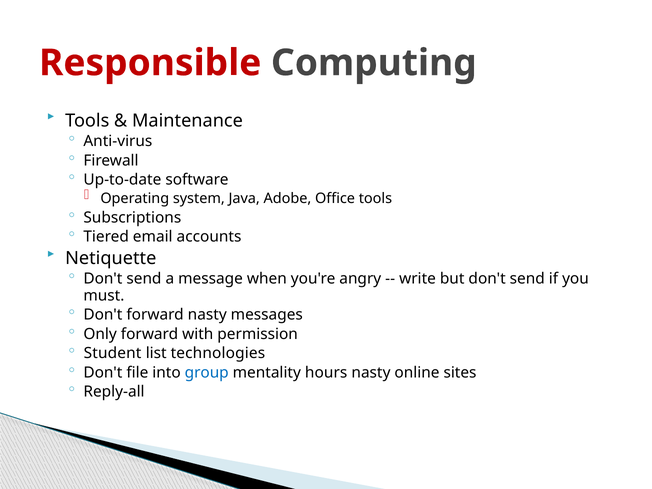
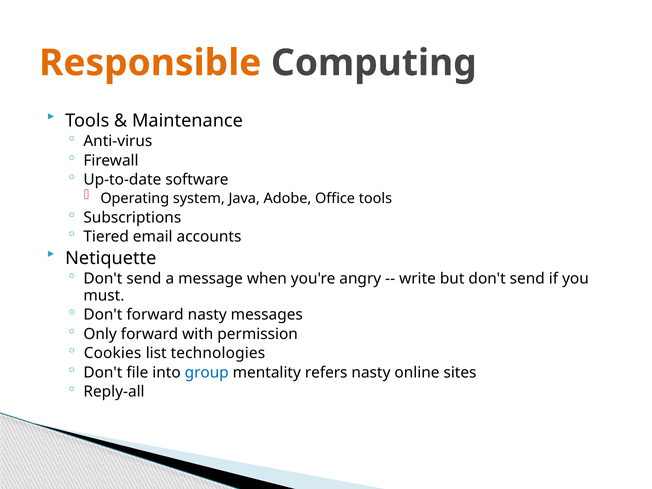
Responsible colour: red -> orange (150, 63)
Student: Student -> Cookies (113, 353)
hours: hours -> refers (326, 373)
